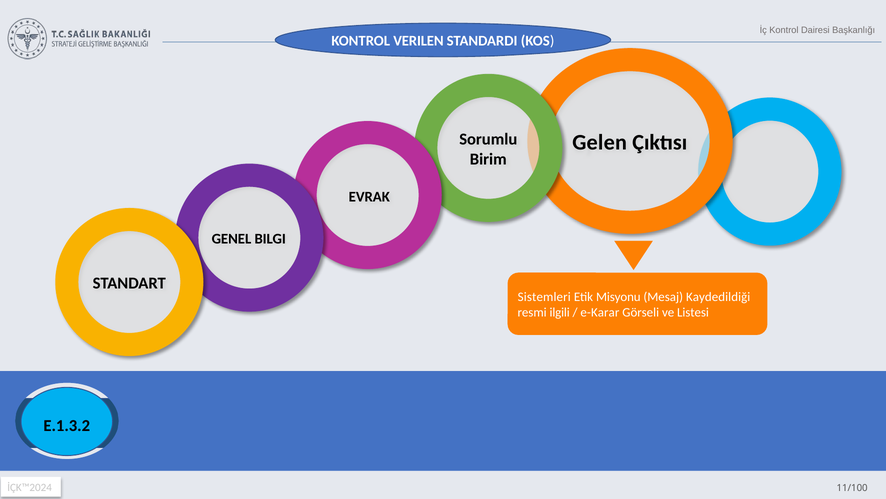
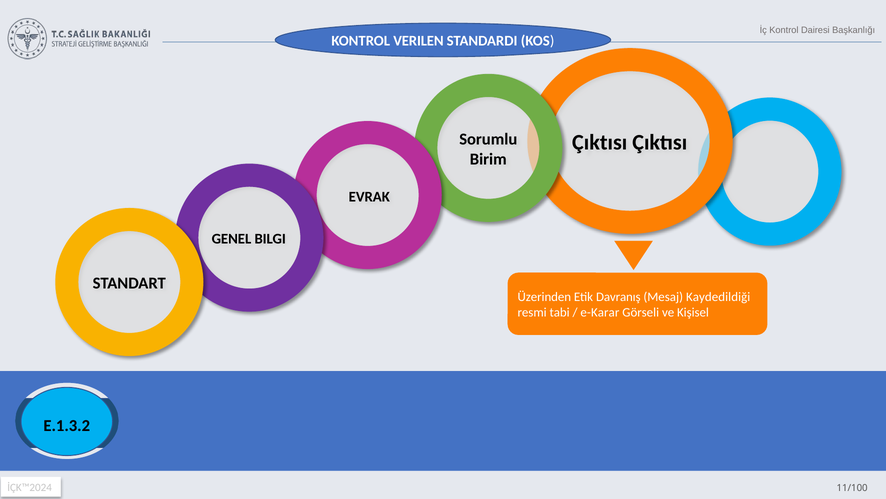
Gelen: Gelen -> Çıktısı (600, 142)
Sistemleri: Sistemleri -> Üzerinden (544, 297)
Misyonu: Misyonu -> Davranış (618, 297)
ilgili: ilgili -> tabi (560, 312)
Listesi: Listesi -> Kişisel (693, 312)
